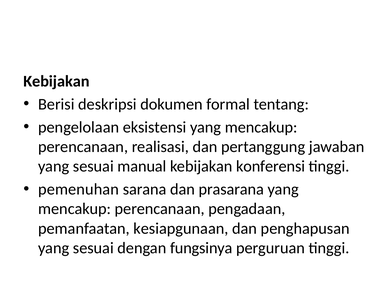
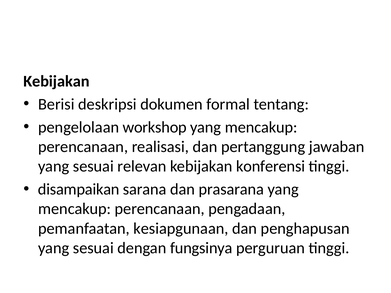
eksistensi: eksistensi -> workshop (155, 127)
manual: manual -> relevan (142, 166)
pemenuhan: pemenuhan -> disampaikan (79, 189)
